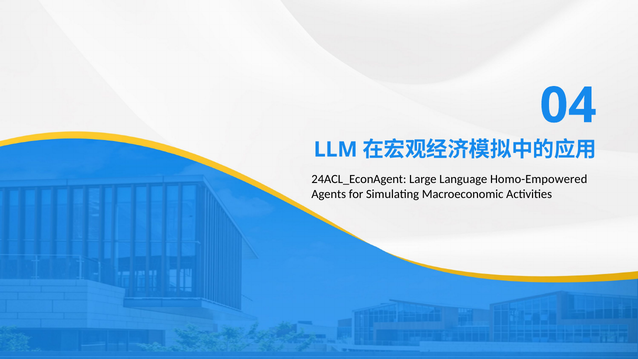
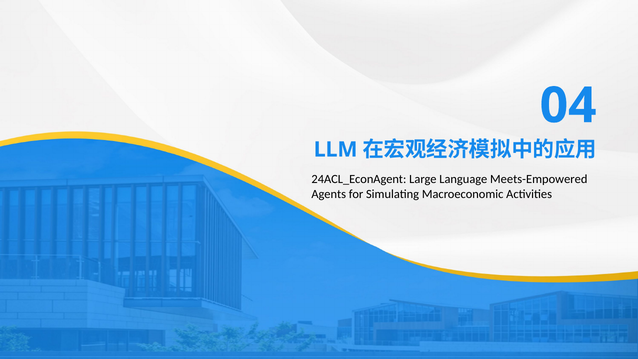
Homo-Empowered: Homo-Empowered -> Meets-Empowered (539, 179)
